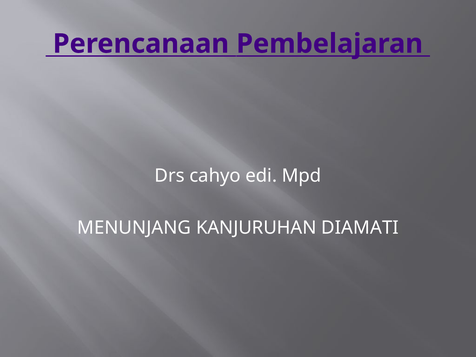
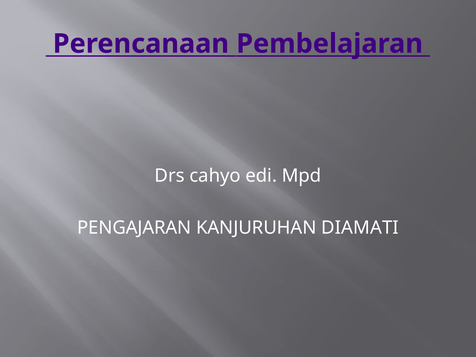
MENUNJANG: MENUNJANG -> PENGAJARAN (134, 228)
